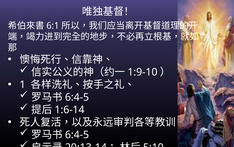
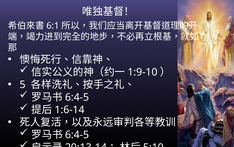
1: 1 -> 5 (23, 84)
